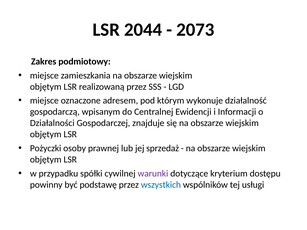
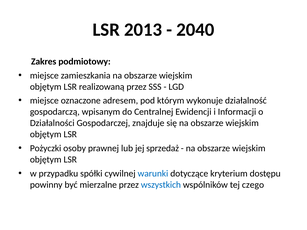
2044: 2044 -> 2013 (143, 30)
2073: 2073 -> 2040 (195, 30)
warunki colour: purple -> blue (153, 174)
podstawę: podstawę -> mierzalne (98, 185)
usługi: usługi -> czego (253, 185)
